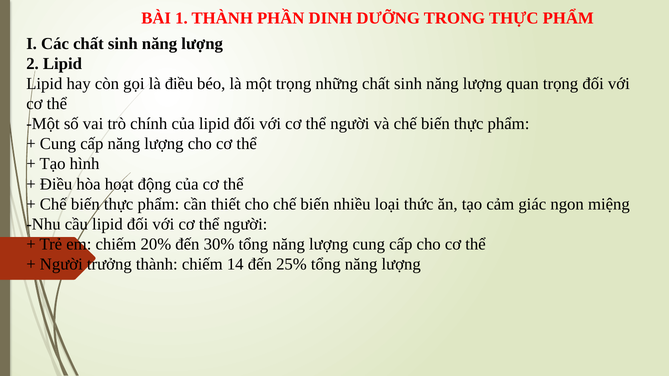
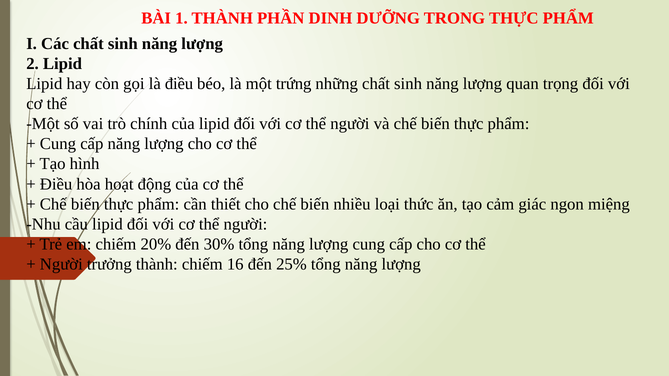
một trọng: trọng -> trứng (294, 84)
14: 14 -> 16 (235, 264)
